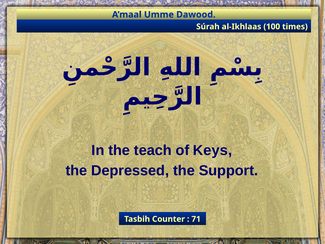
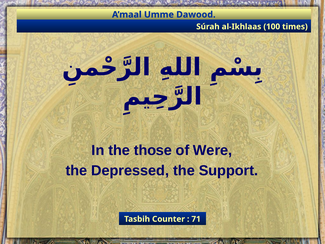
teach: teach -> those (153, 150)
Keys: Keys -> Were (213, 150)
